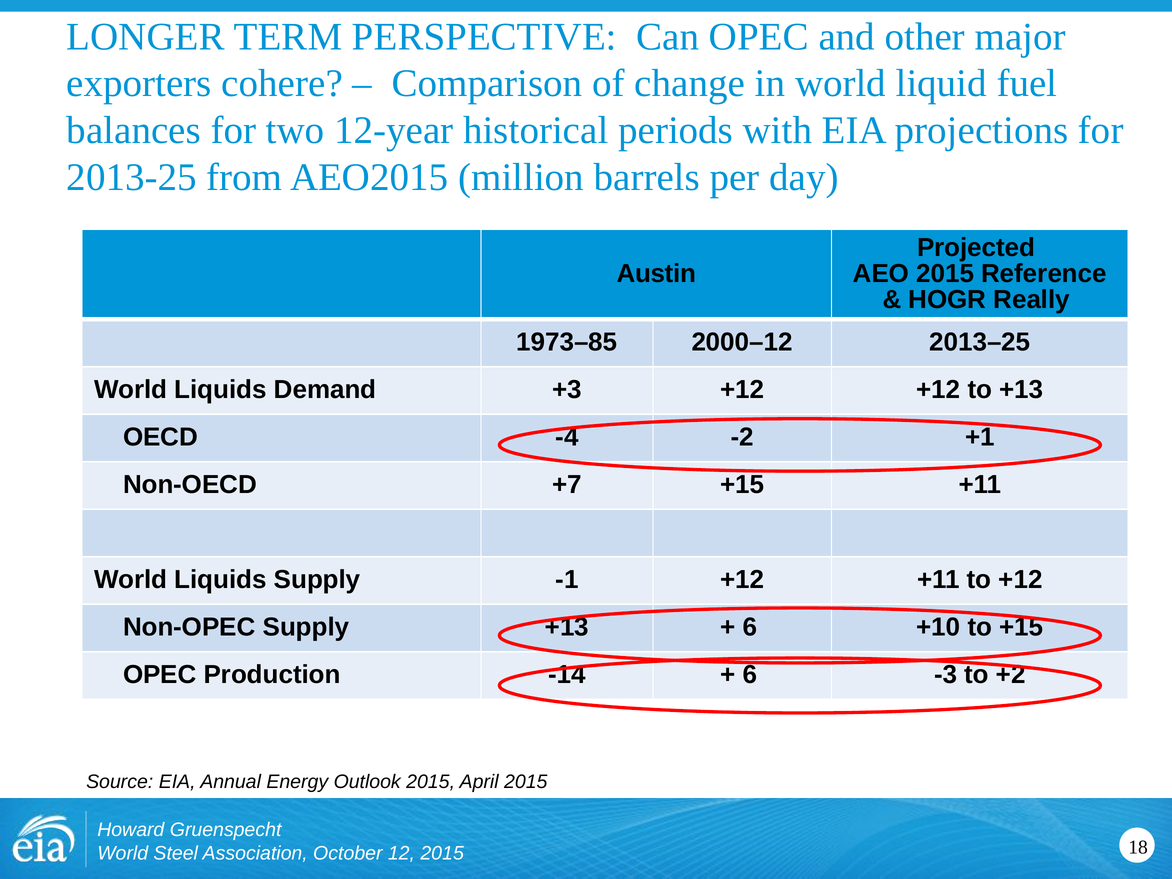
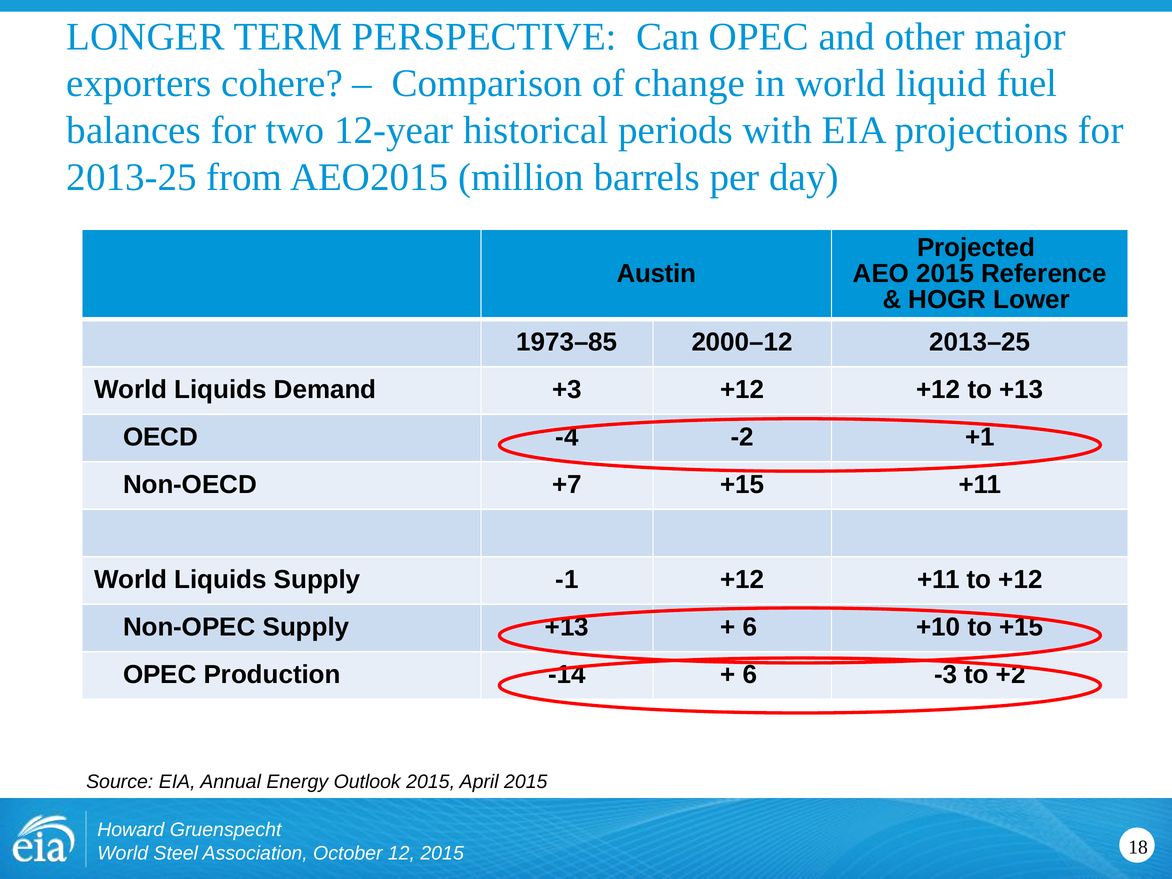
Really: Really -> Lower (1032, 300)
